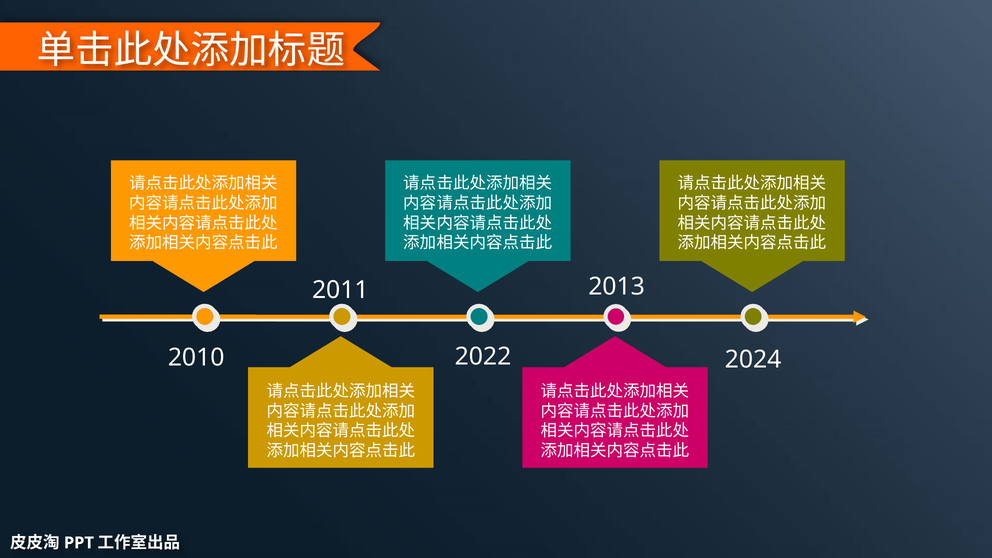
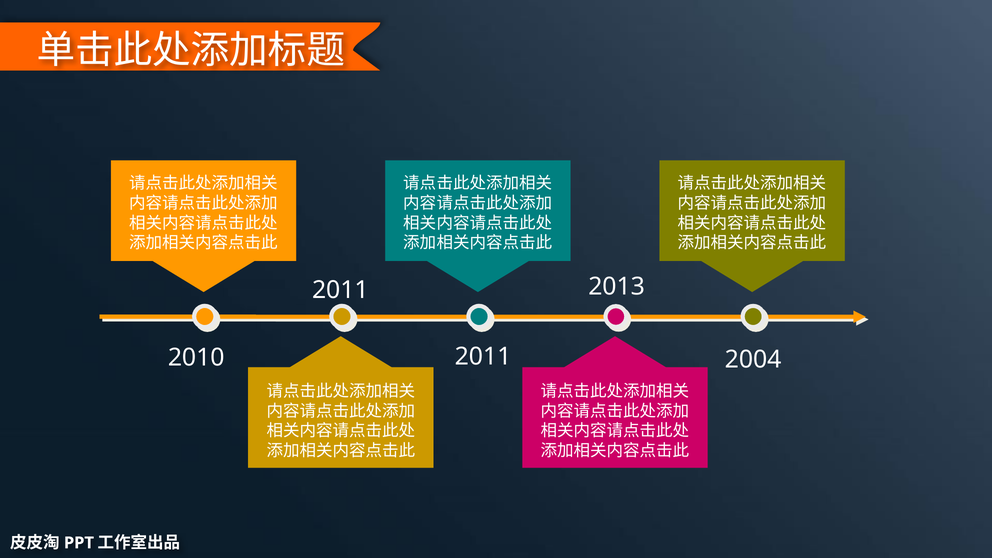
2022: 2022 -> 2011 (483, 356)
2024: 2024 -> 2004 (753, 359)
